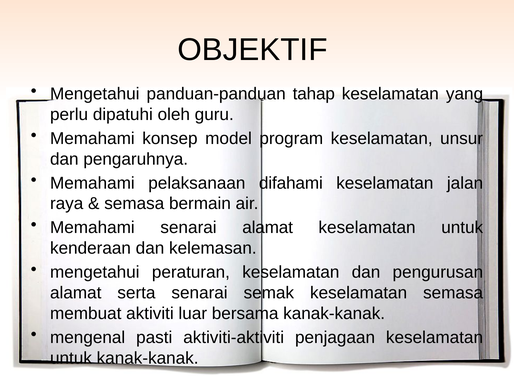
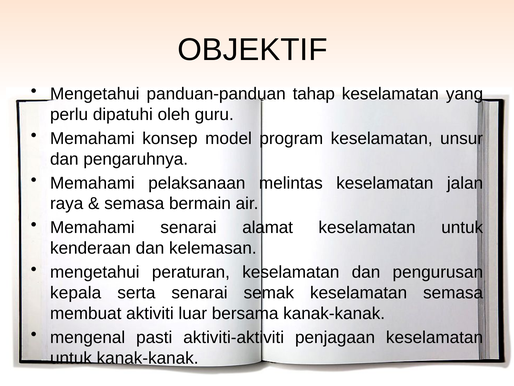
difahami: difahami -> melintas (291, 183)
alamat: alamat -> kepala (76, 292)
